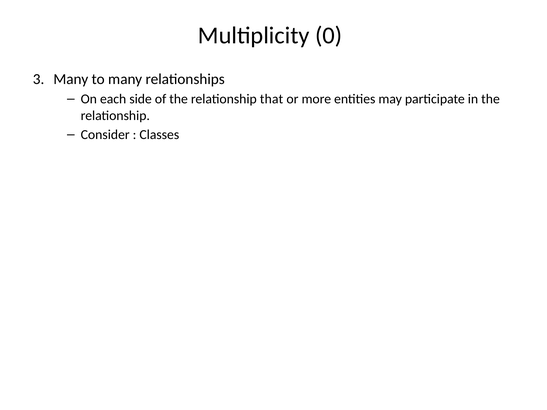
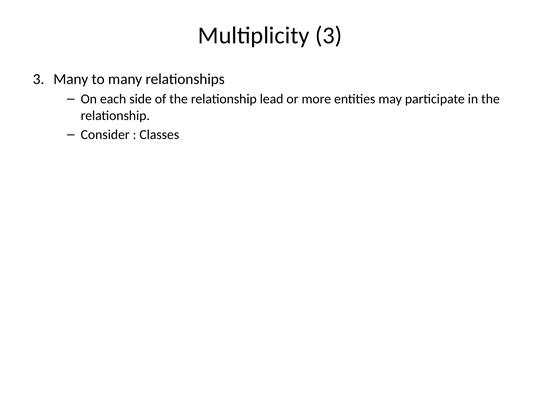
Multiplicity 0: 0 -> 3 (329, 35)
that: that -> lead (272, 99)
